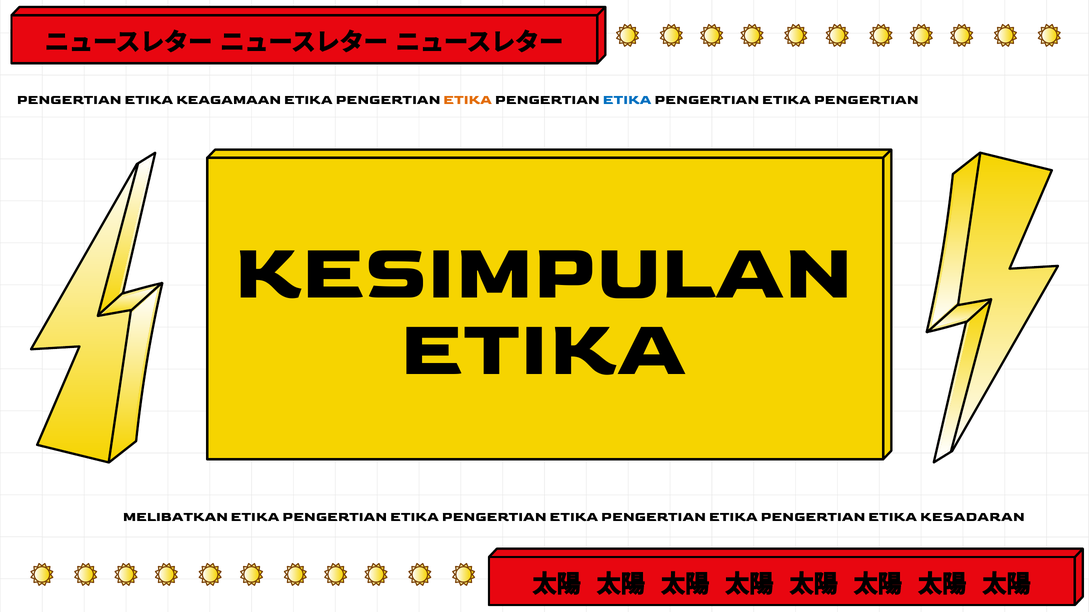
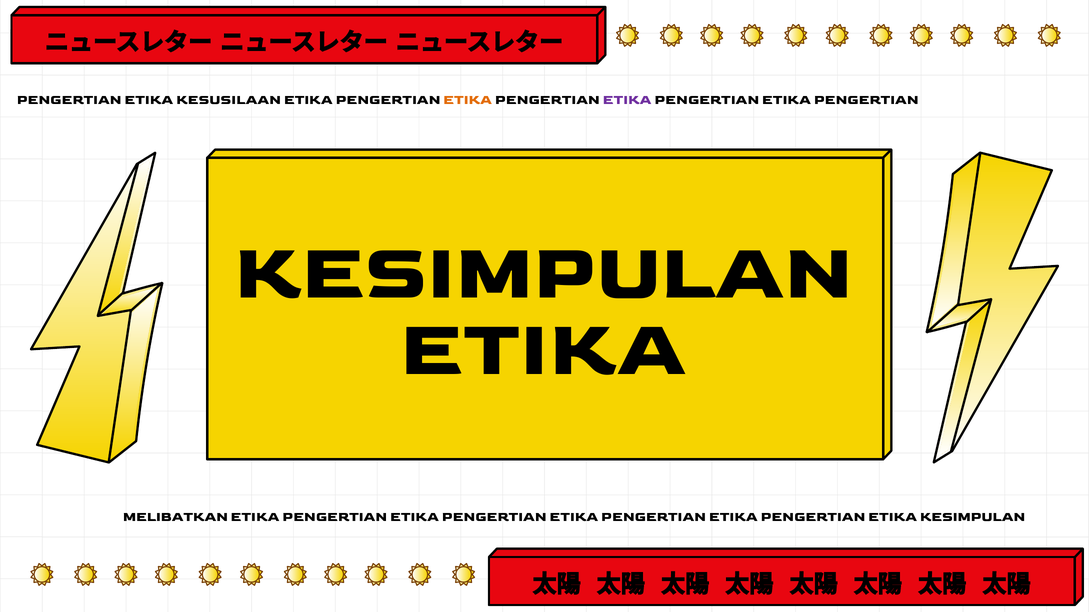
KEAGAMAAN: KEAGAMAAN -> KESUSILAAN (229, 100)
ETIKA colour: blue -> purple (627, 100)
ETIKA KESADARAN: KESADARAN -> KESIMPULAN (973, 517)
